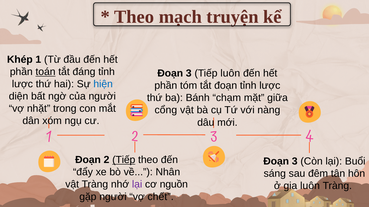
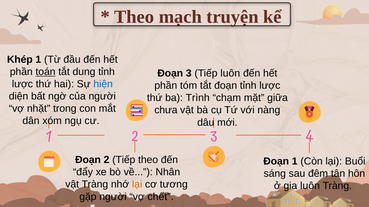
đáng: đáng -> dung (84, 72)
Bánh: Bánh -> Trình (198, 98)
cổng: cổng -> chưa (166, 110)
Tiếp underline: present -> none (124, 160)
3: 3 -> 1 (295, 162)
lại colour: purple -> orange (137, 185)
nguồn: nguồn -> tương (174, 185)
